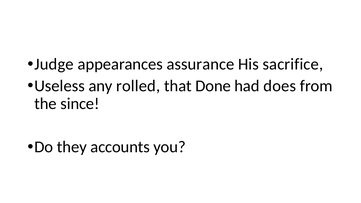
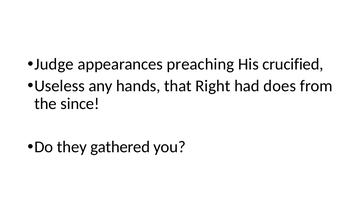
assurance: assurance -> preaching (200, 64)
sacrifice: sacrifice -> crucified (293, 64)
rolled: rolled -> hands (138, 86)
Done: Done -> Right (213, 86)
accounts: accounts -> gathered (120, 147)
